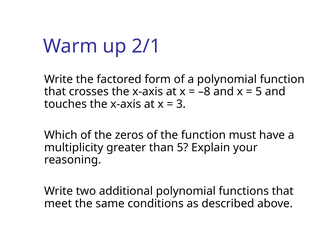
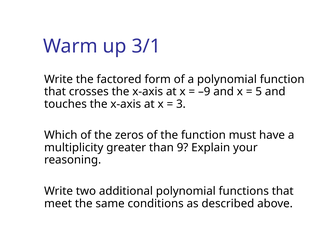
2/1: 2/1 -> 3/1 (146, 46)
–8: –8 -> –9 (204, 92)
than 5: 5 -> 9 (183, 147)
